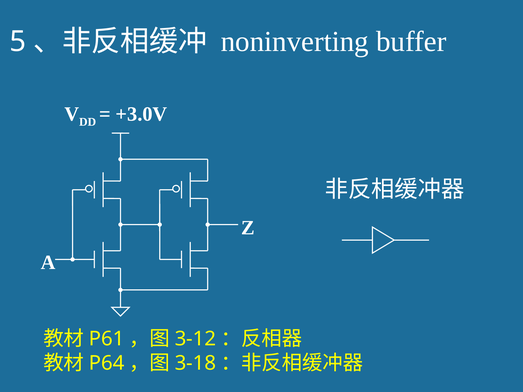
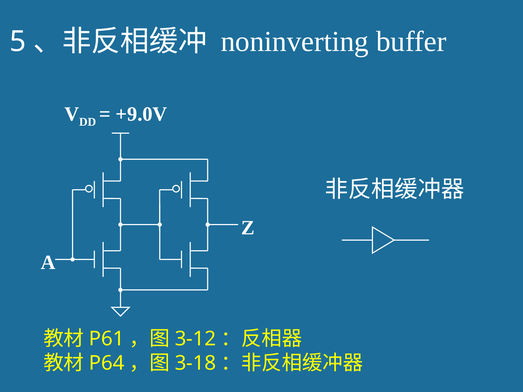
+3.0V: +3.0V -> +9.0V (141, 114)
